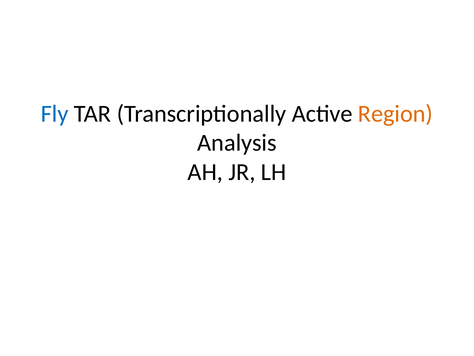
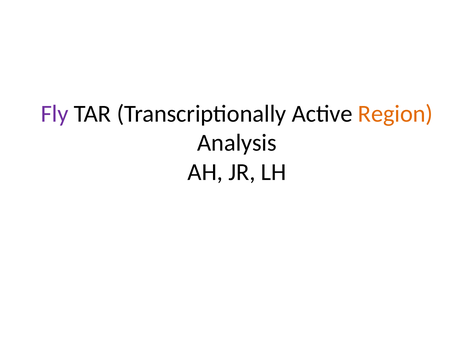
Fly colour: blue -> purple (55, 113)
